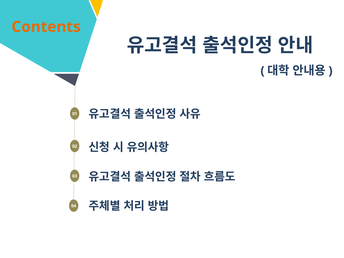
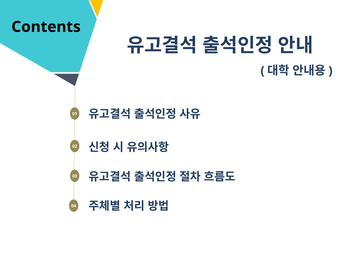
Contents colour: orange -> black (46, 27)
